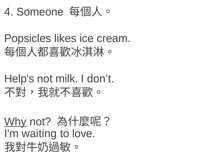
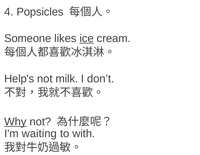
Someone: Someone -> Popsicles (40, 12)
Popsicles: Popsicles -> Someone (28, 38)
ice underline: none -> present (87, 38)
love: love -> with (84, 133)
